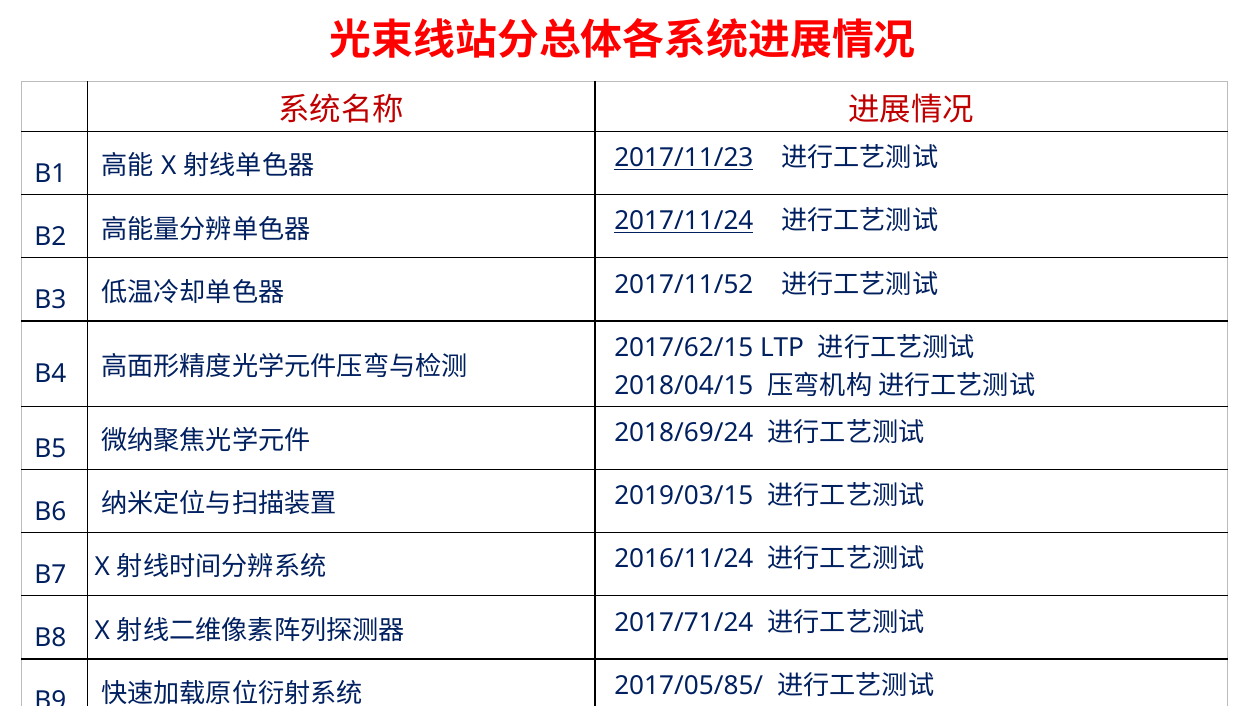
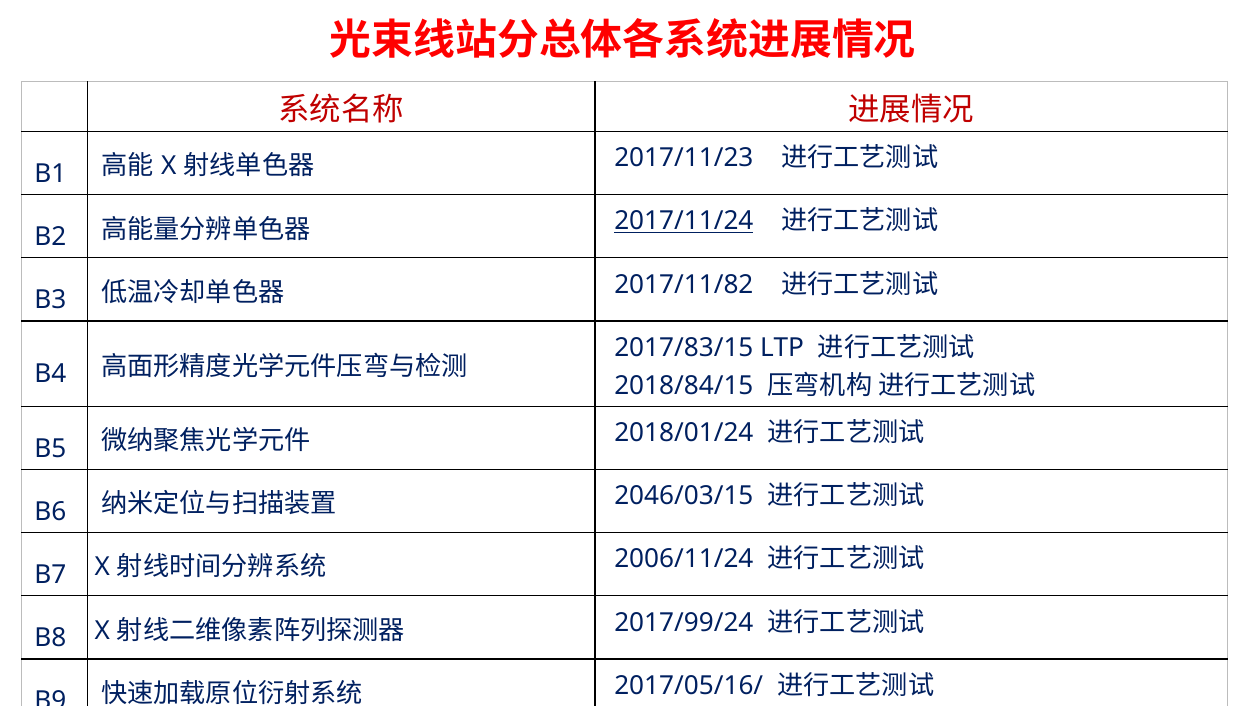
2017/11/23 underline: present -> none (684, 158)
2017/11/52: 2017/11/52 -> 2017/11/82 (684, 284)
2017/62/15: 2017/62/15 -> 2017/83/15 (684, 347)
2018/04/15: 2018/04/15 -> 2018/84/15 (684, 386)
2018/69/24: 2018/69/24 -> 2018/01/24 (684, 433)
2019/03/15: 2019/03/15 -> 2046/03/15 (684, 496)
2016/11/24: 2016/11/24 -> 2006/11/24 (684, 559)
2017/71/24: 2017/71/24 -> 2017/99/24 (684, 622)
2017/05/85/: 2017/05/85/ -> 2017/05/16/ (689, 685)
